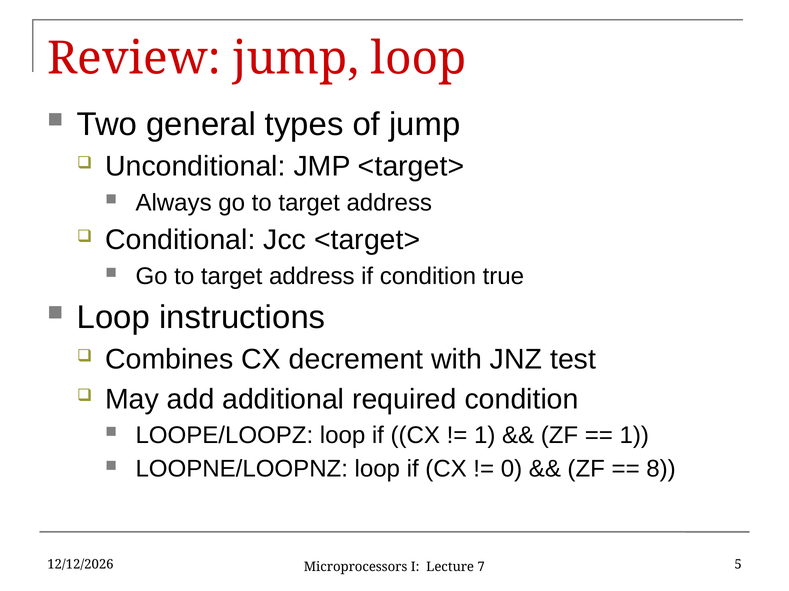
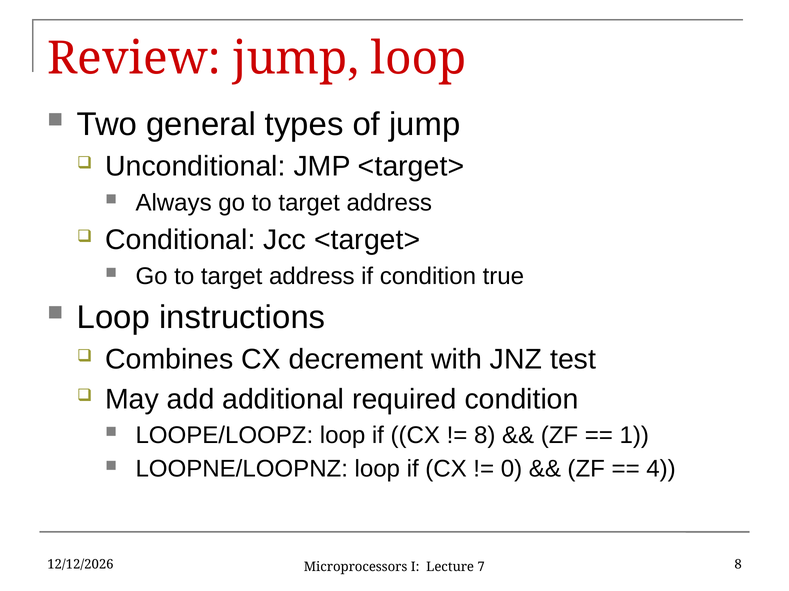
1: 1 -> 8 (485, 436)
8: 8 -> 4 (661, 470)
7 5: 5 -> 8 (738, 565)
